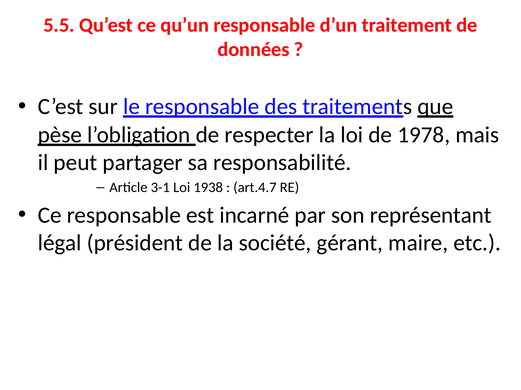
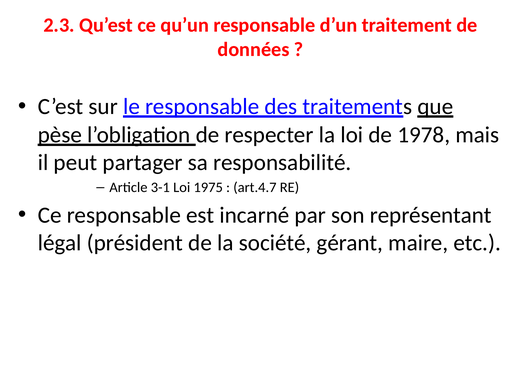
5.5: 5.5 -> 2.3 (59, 25)
1938: 1938 -> 1975 (208, 188)
